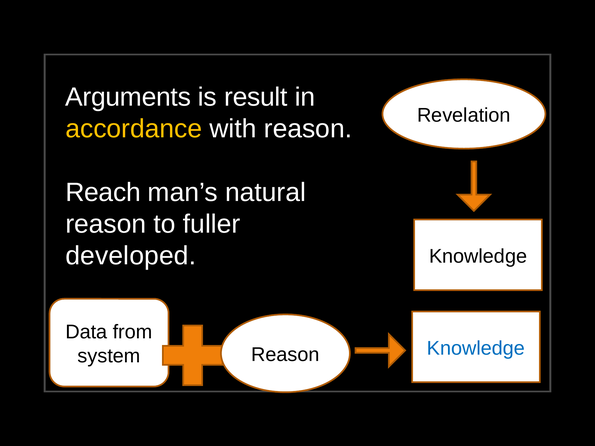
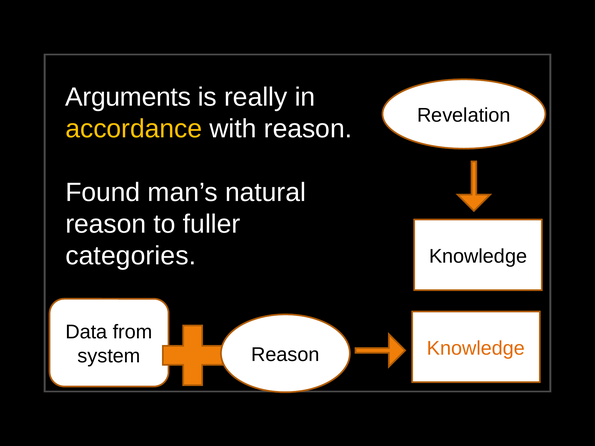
result: result -> really (256, 97)
Reach: Reach -> Found (103, 192)
developed: developed -> categories (131, 256)
Knowledge colour: blue -> orange (476, 348)
